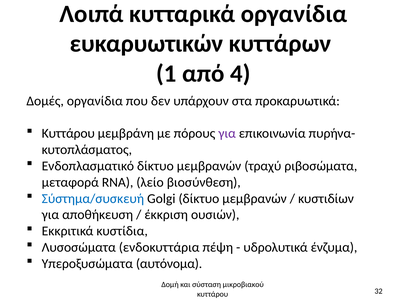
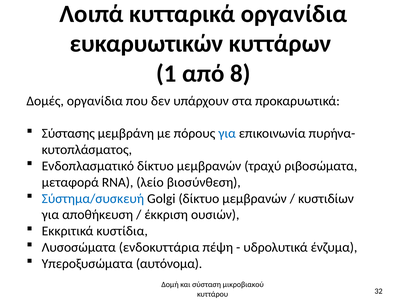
4: 4 -> 8 (240, 74)
Κυττάρου: Κυττάρου -> Σύστασης (68, 134)
για colour: purple -> blue (227, 134)
